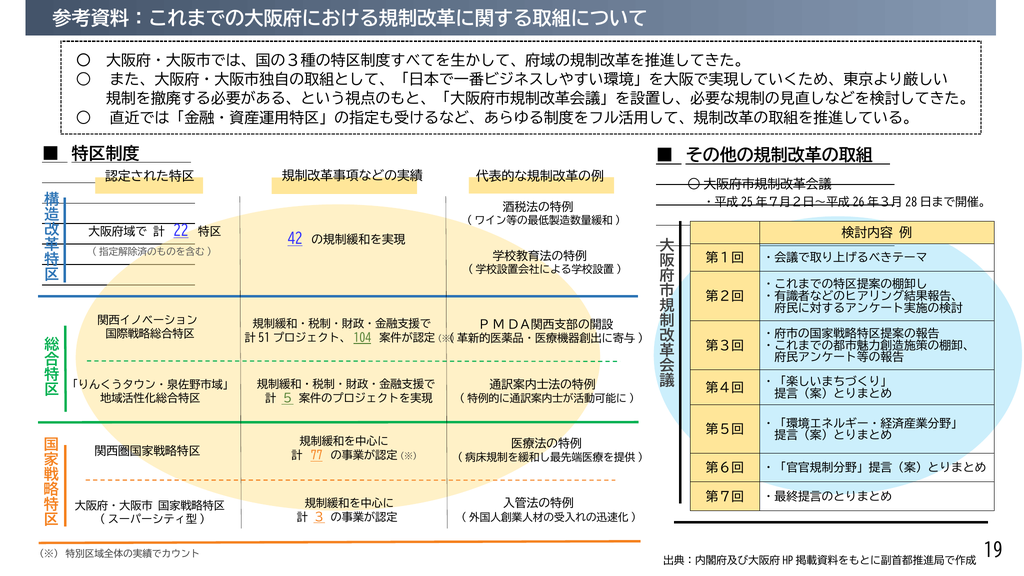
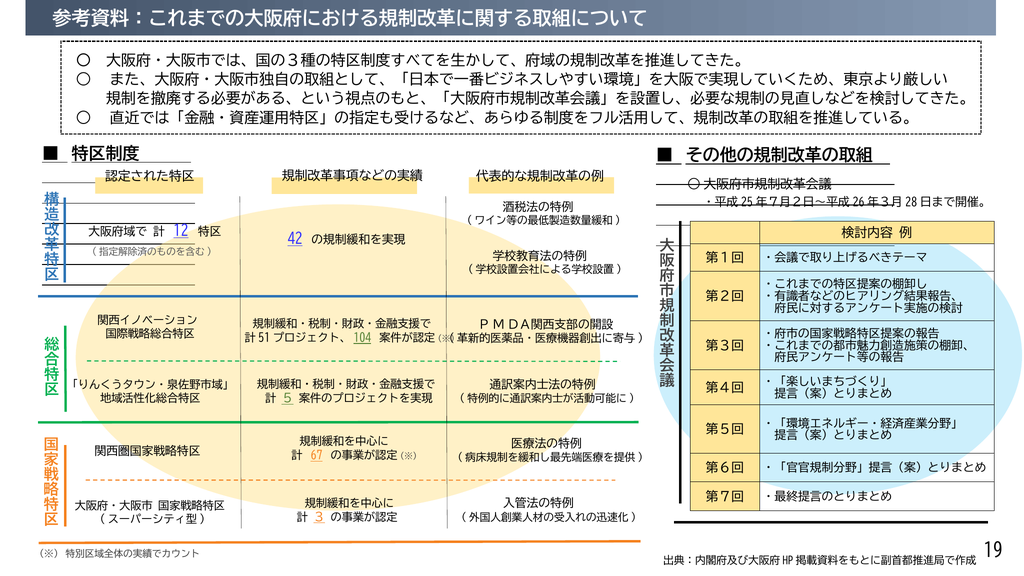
22: 22 -> 12 (181, 231)
77: 77 -> 67 (317, 456)
